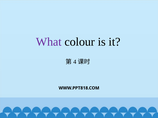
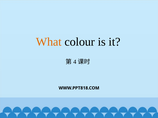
What colour: purple -> orange (49, 42)
